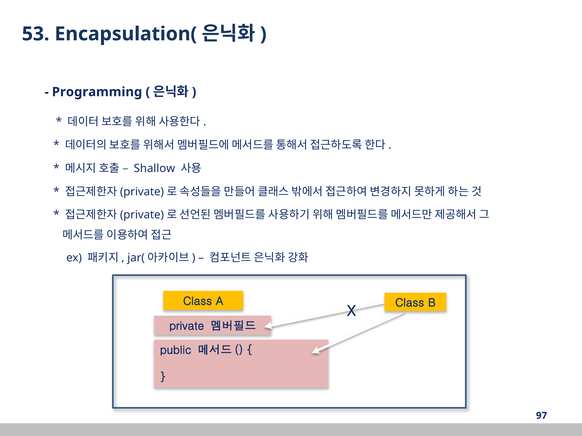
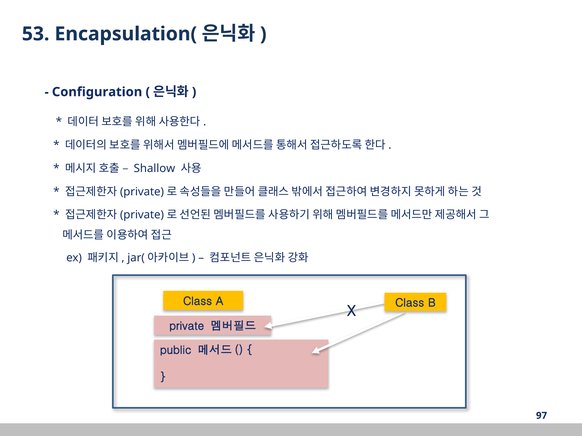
Programming: Programming -> Configuration (97, 92)
